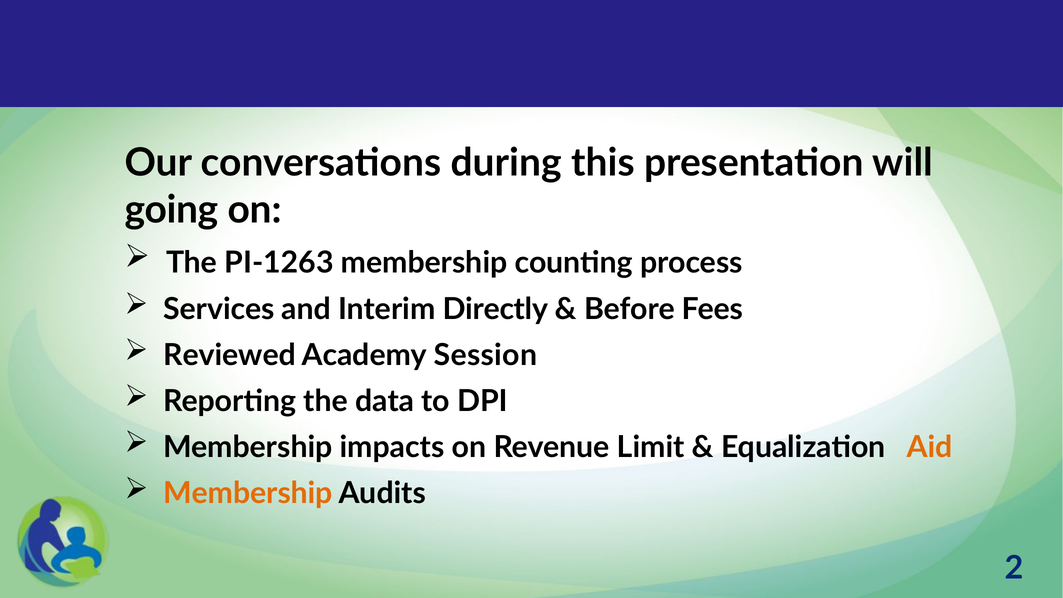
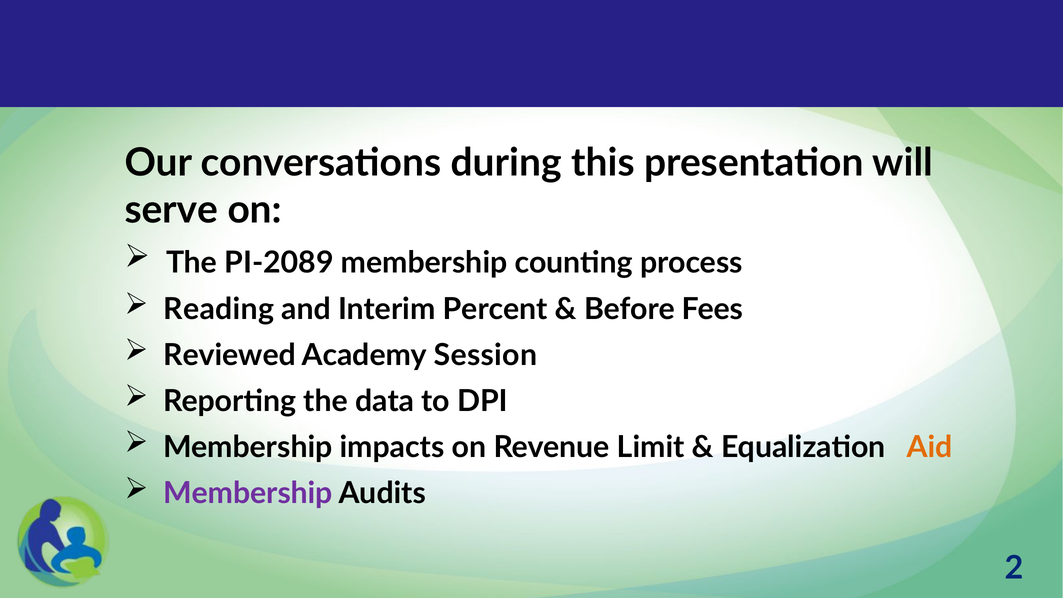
going: going -> serve (171, 210)
PI-1263: PI-1263 -> PI-2089 (279, 263)
Services: Services -> Reading (219, 309)
Directly: Directly -> Percent (495, 309)
Membership colour: orange -> purple (248, 494)
